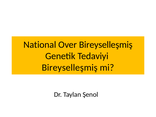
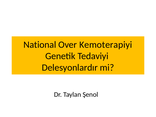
Over Bireyselleşmiş: Bireyselleşmiş -> Kemoterapiyi (106, 45)
Bireyselleşmiş: Bireyselleşmiş -> Delesyonlardır (70, 68)
